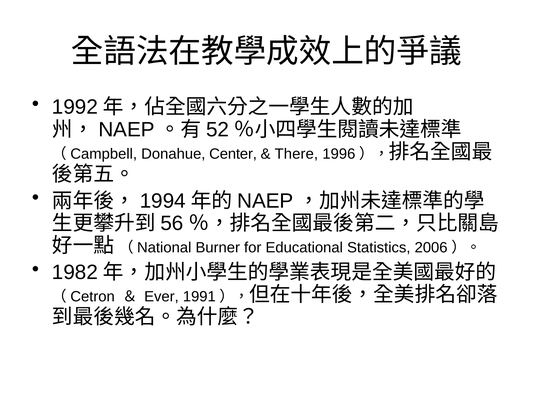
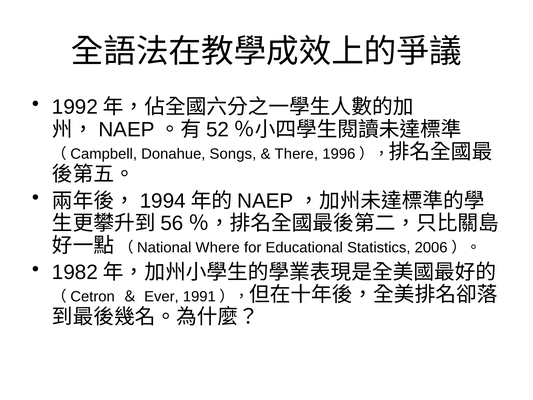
Center: Center -> Songs (233, 154)
Burner: Burner -> Where (218, 247)
